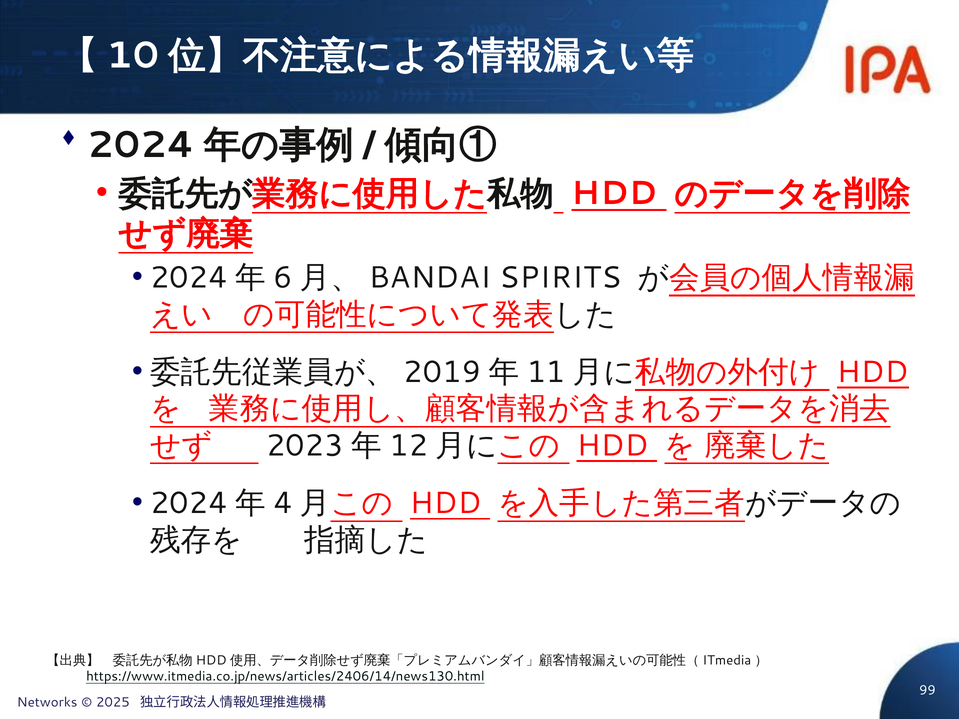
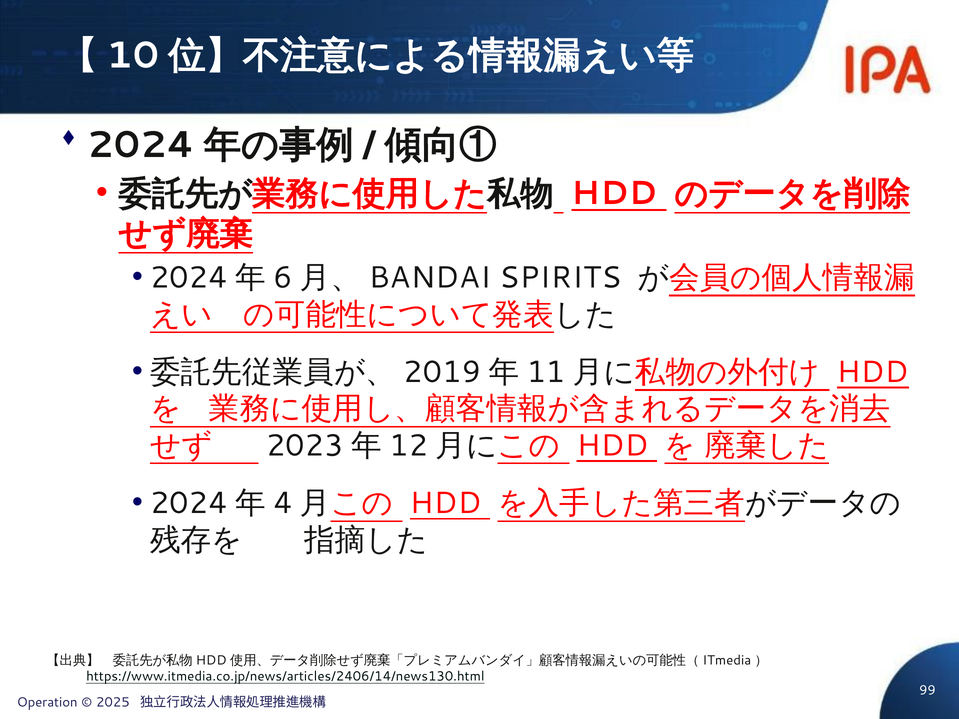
Networks: Networks -> Operation (47, 703)
